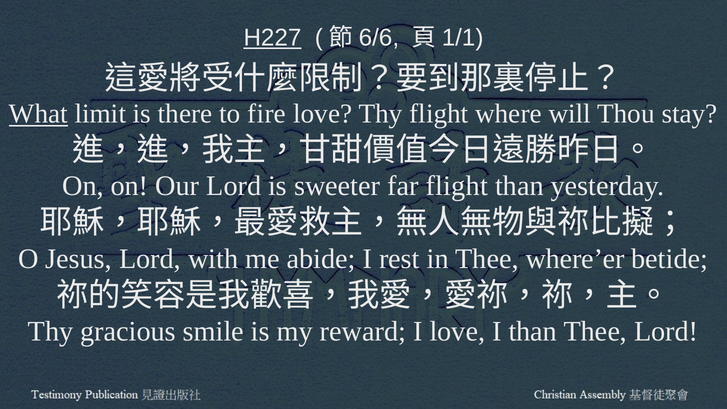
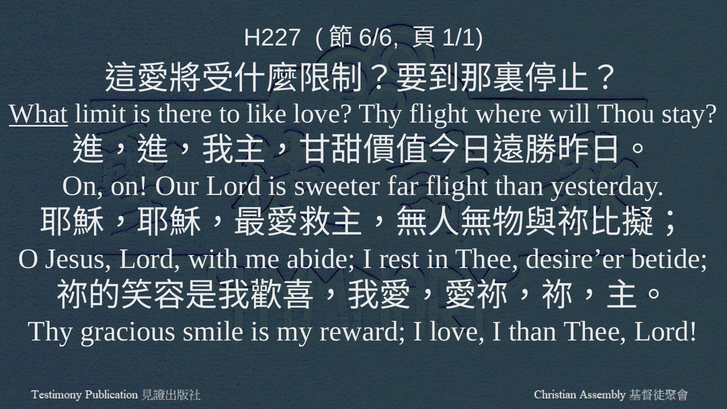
H227 underline: present -> none (272, 38)
fire: fire -> like (267, 114)
where’er: where’er -> desire’er (575, 259)
